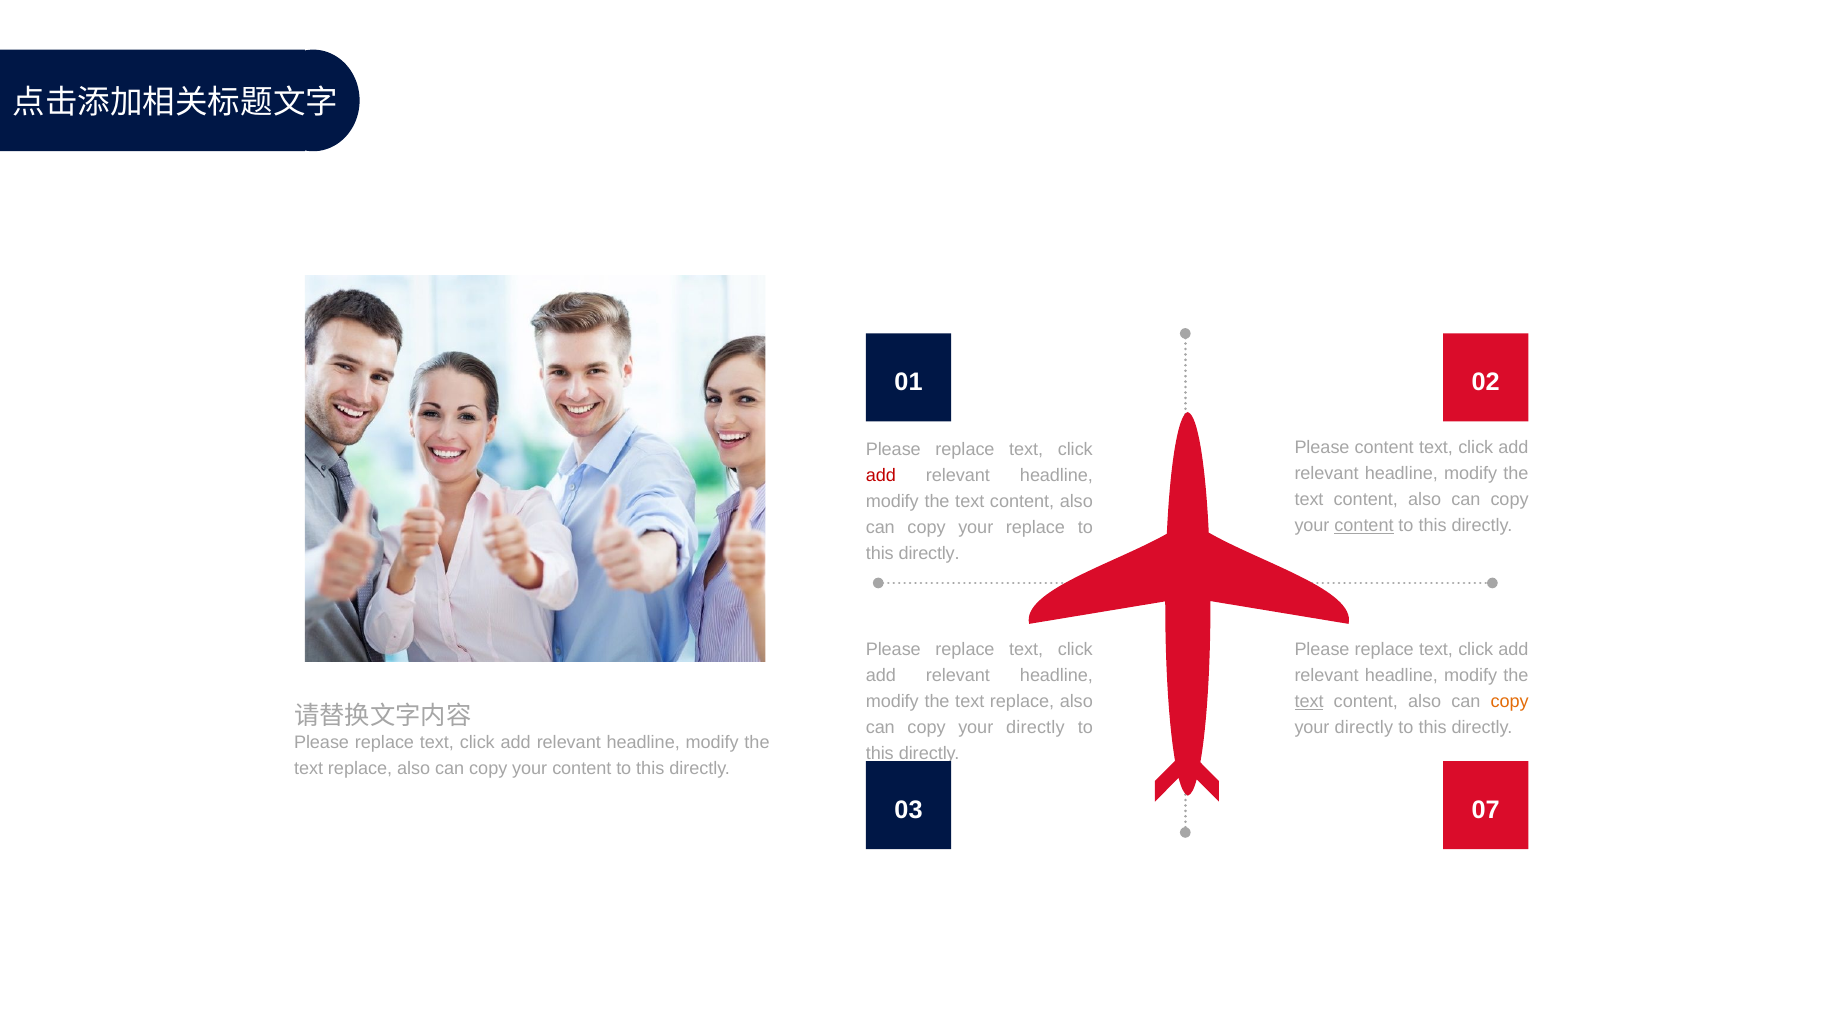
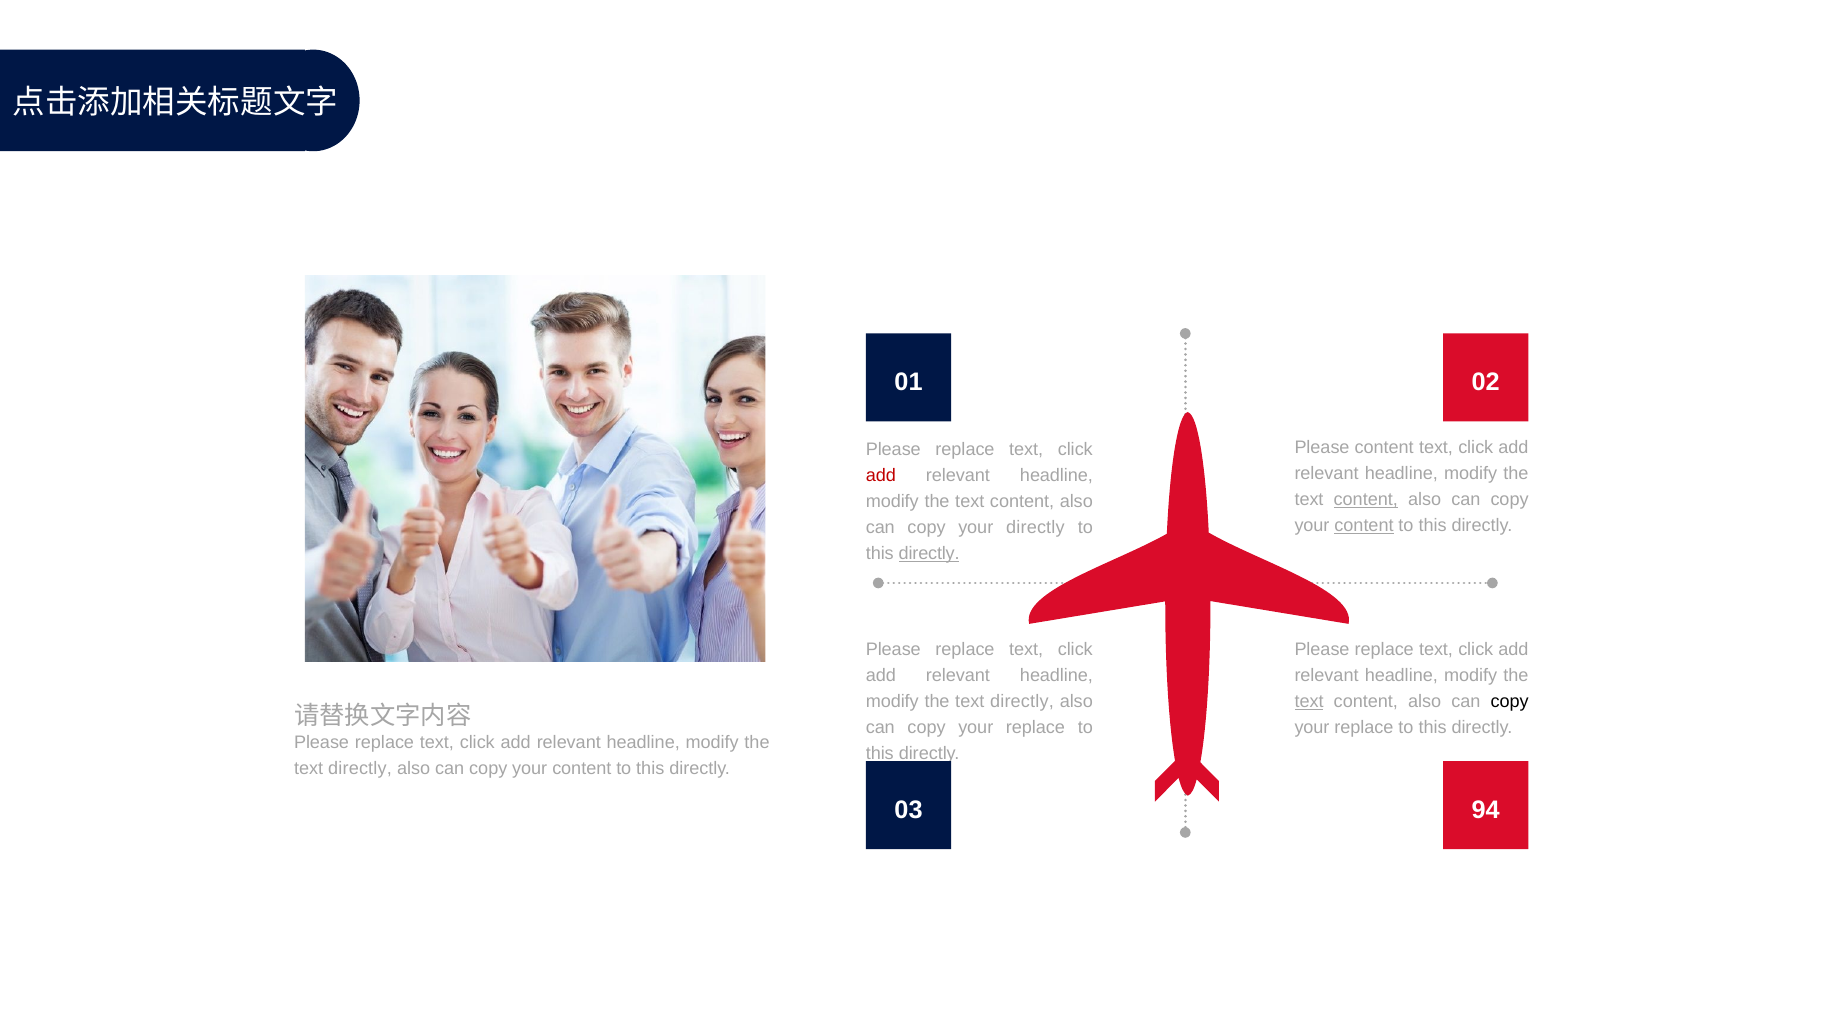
content underline: none -> present (1366, 499)
your replace: replace -> directly (1035, 527)
directly underline: none -> present (929, 553)
replace: replace -> directly (1022, 701)
copy colour: orange -> black (1510, 701)
directly: directly -> replace (1036, 727)
directly: directly -> replace (1364, 727)
replace: replace -> directly (360, 768)
07: 07 -> 94 (1486, 809)
